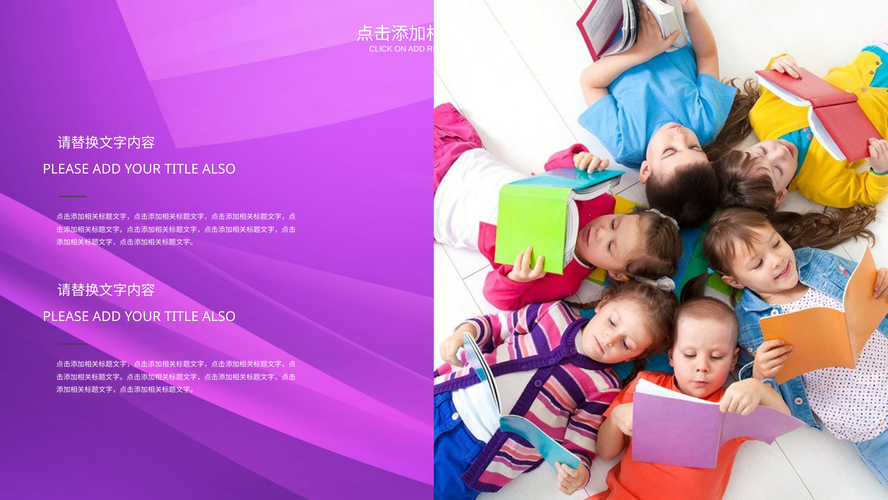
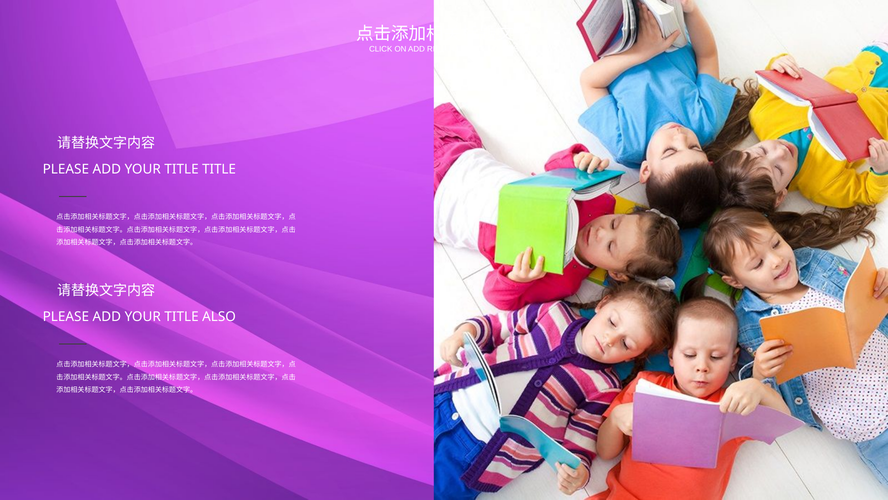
ALSO: ALSO -> TITLE (219, 169)
